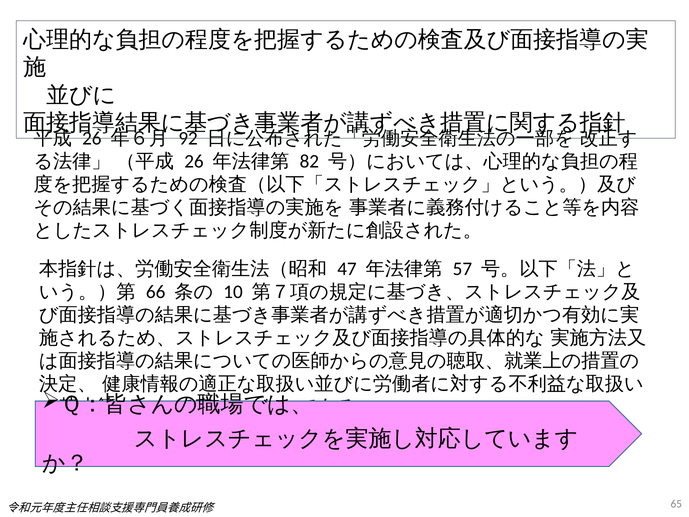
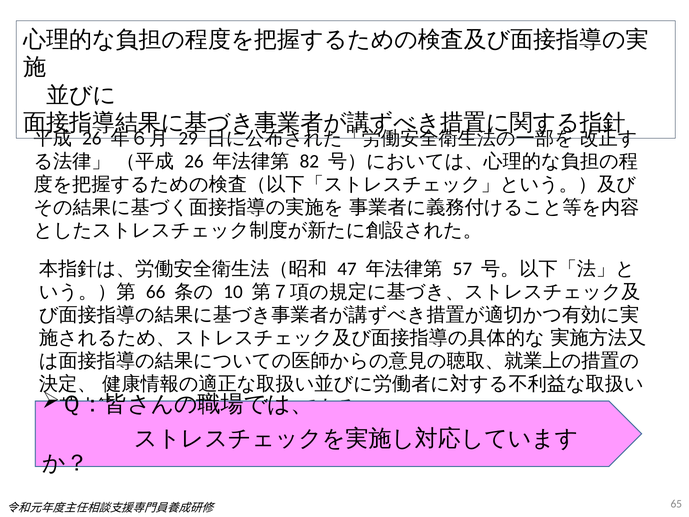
92: 92 -> 29 (188, 138)
